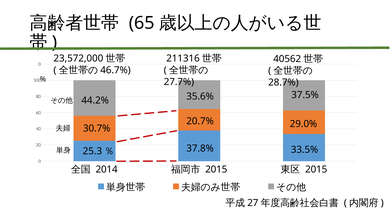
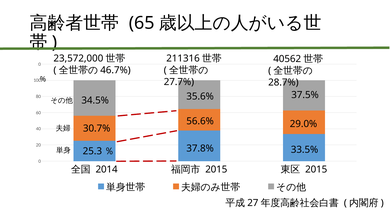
44.2%: 44.2% -> 34.5% (95, 101)
20.7%: 20.7% -> 56.6% (200, 121)
